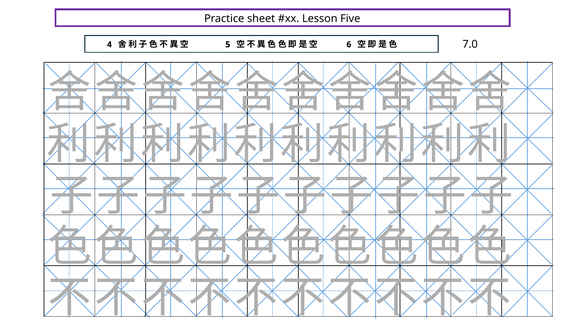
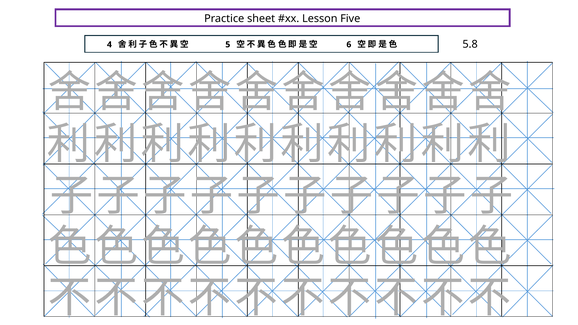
7.0: 7.0 -> 5.8 (470, 44)
